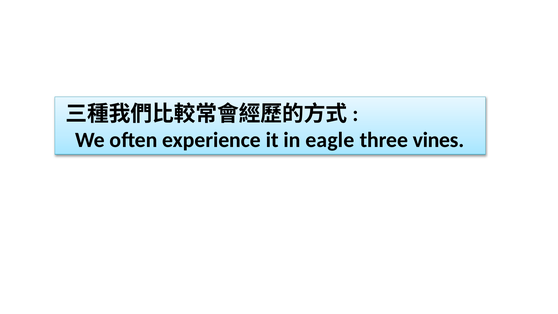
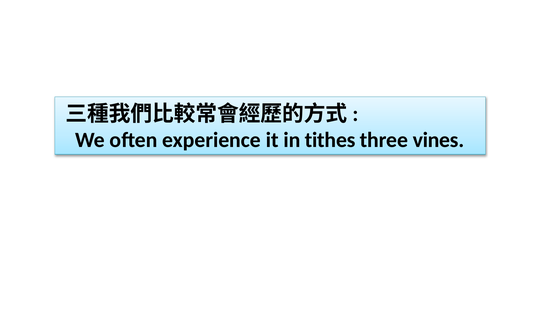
eagle: eagle -> tithes (330, 140)
